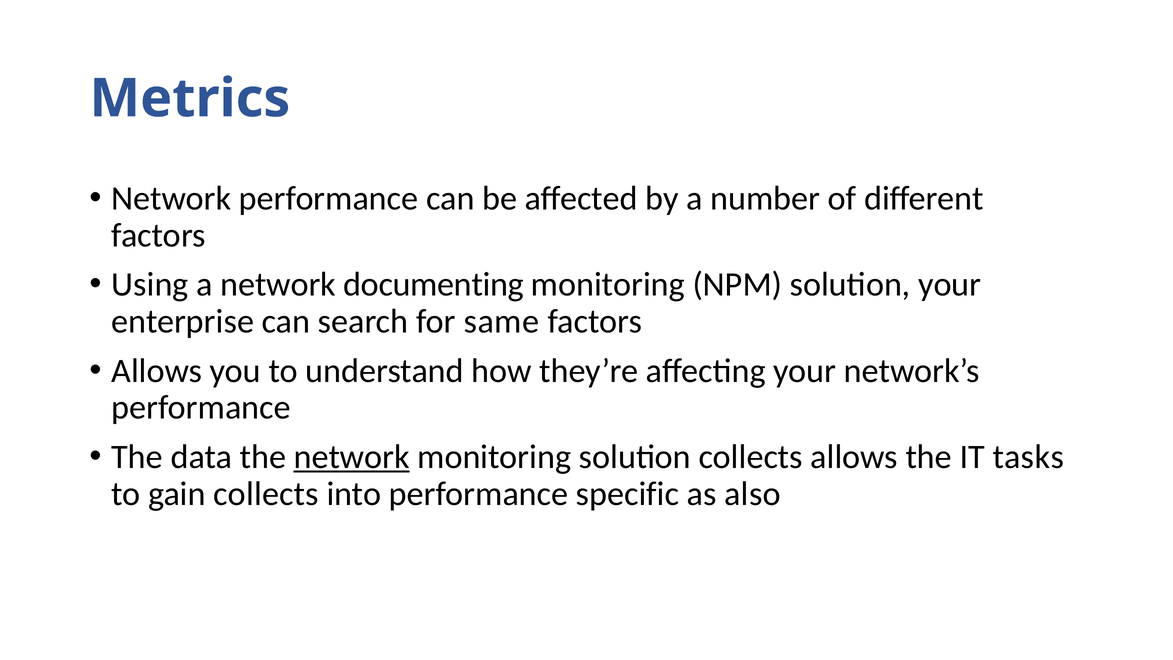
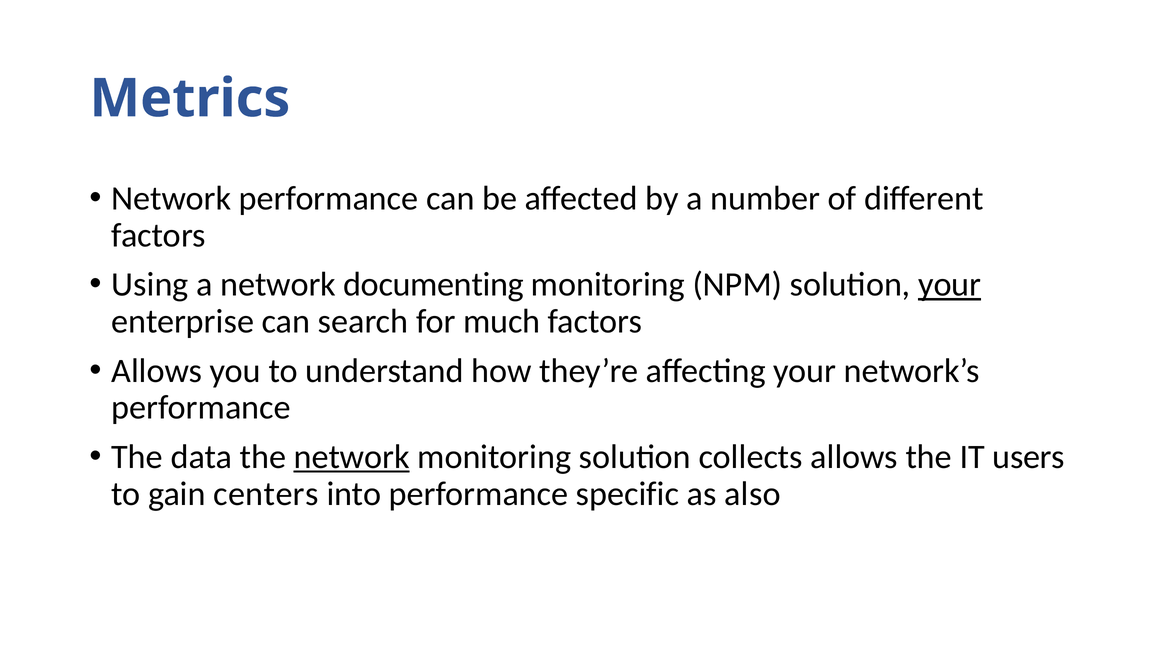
your underline: none -> present (950, 284)
same: same -> much (502, 321)
tasks: tasks -> users (1029, 457)
gain collects: collects -> centers (266, 494)
